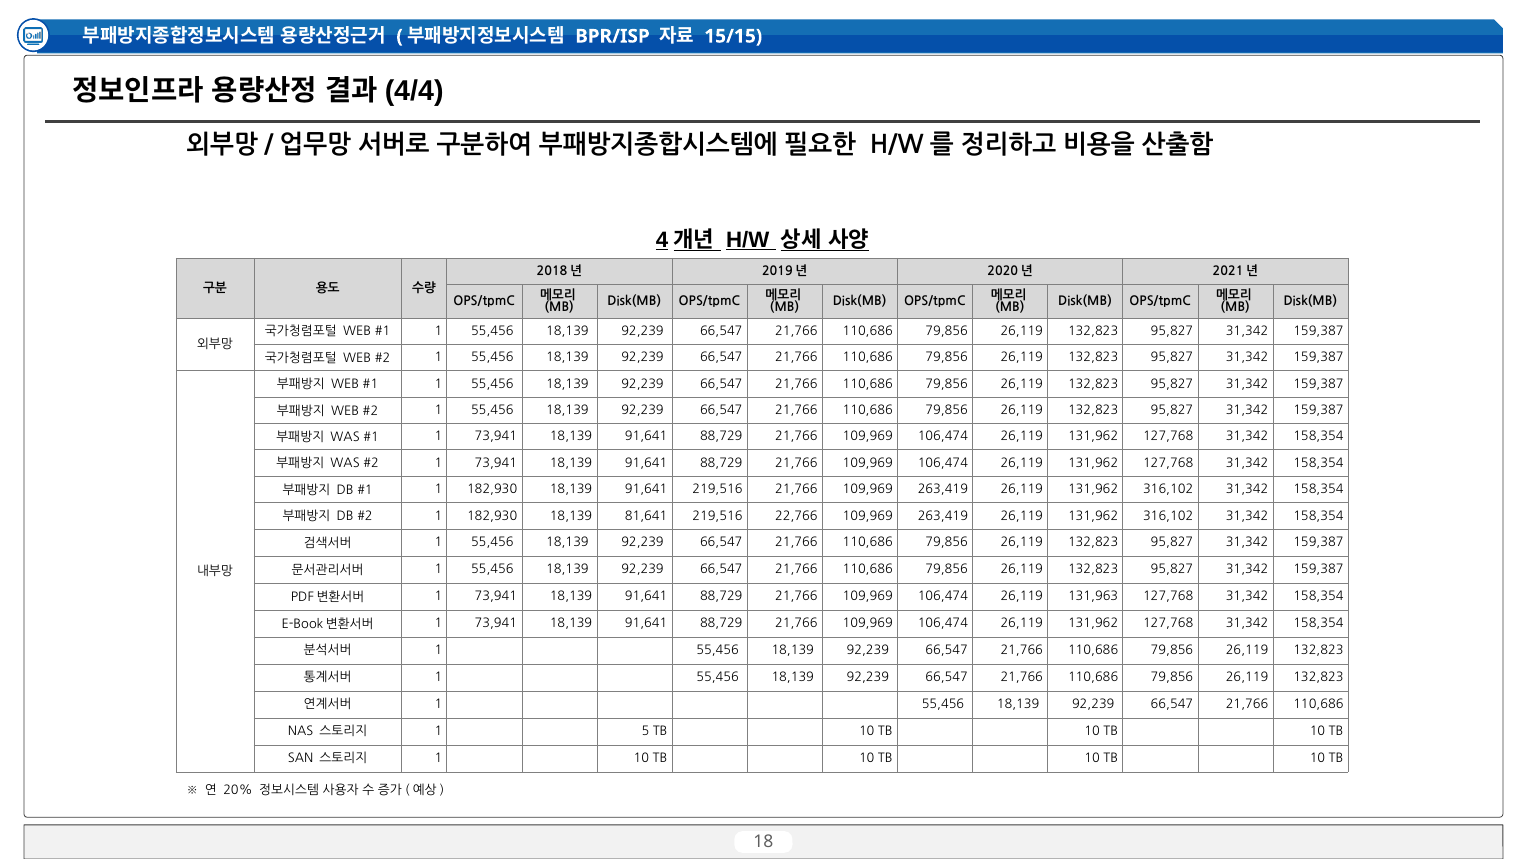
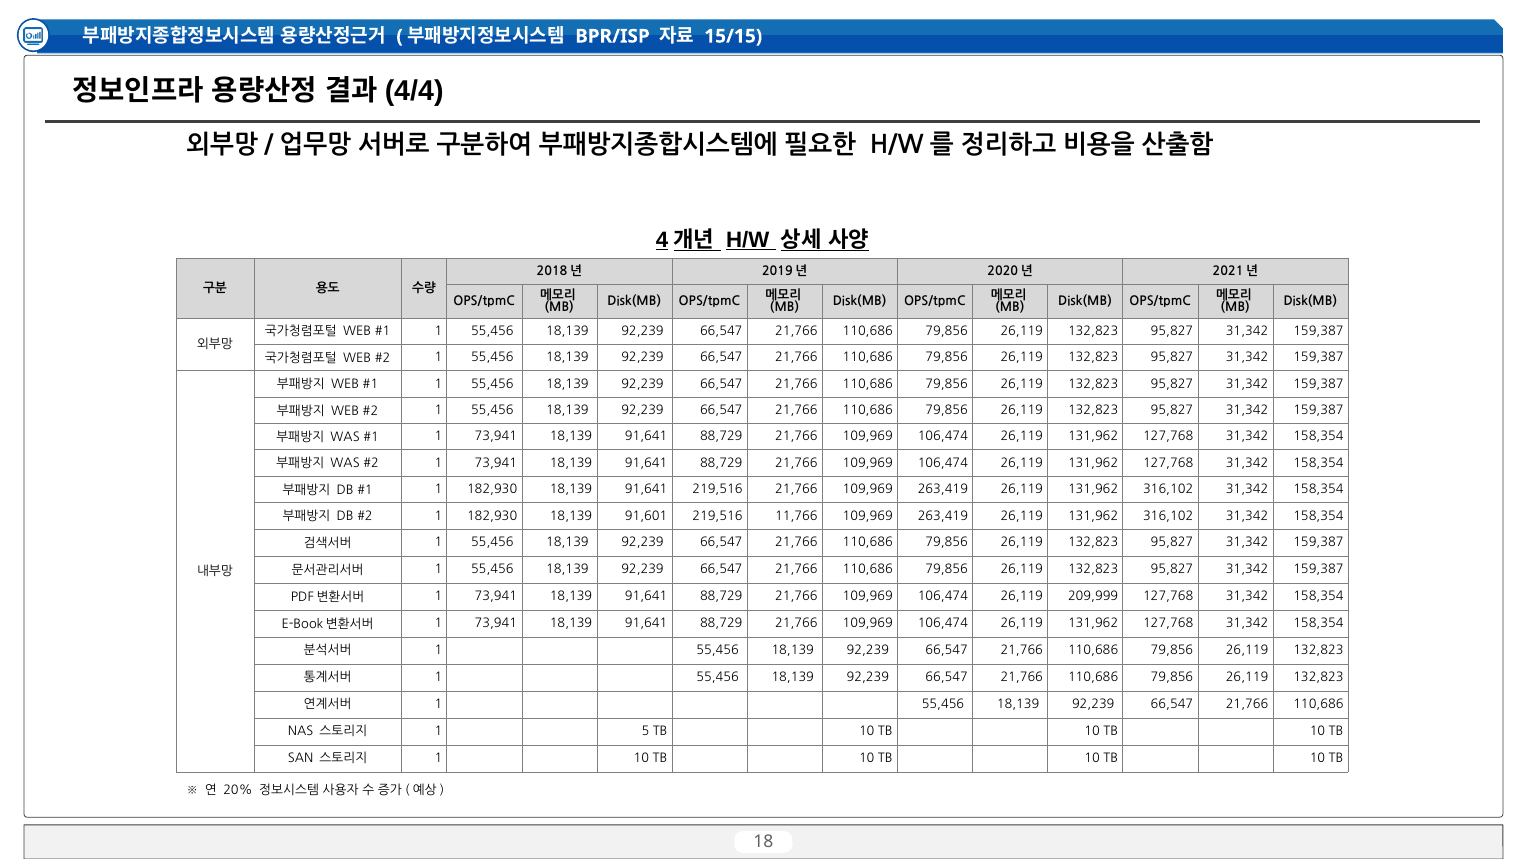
81,641: 81,641 -> 91,601 (646, 516)
22,766: 22,766 -> 11,766 (796, 516)
131,963: 131,963 -> 209,999 (1093, 597)
